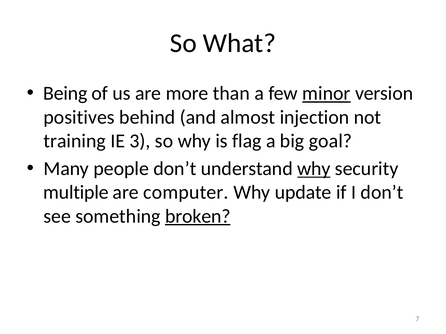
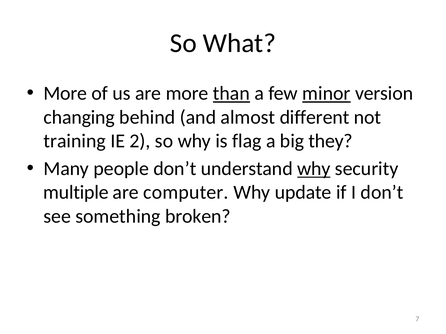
Being: Being -> More (65, 94)
than underline: none -> present (231, 94)
positives: positives -> changing (79, 117)
injection: injection -> different (314, 117)
3: 3 -> 2 (140, 141)
goal: goal -> they (331, 141)
broken underline: present -> none (198, 216)
